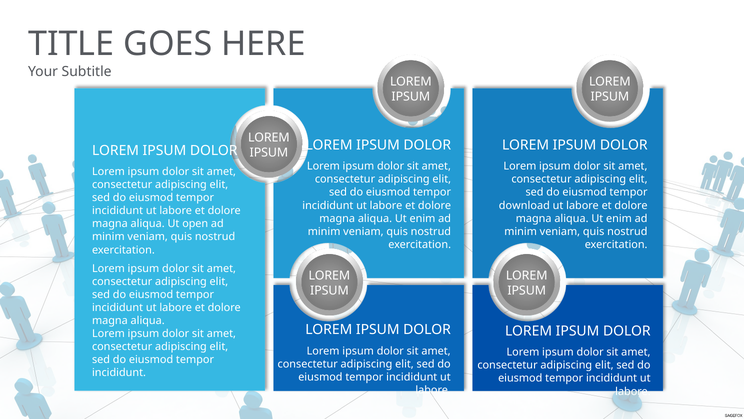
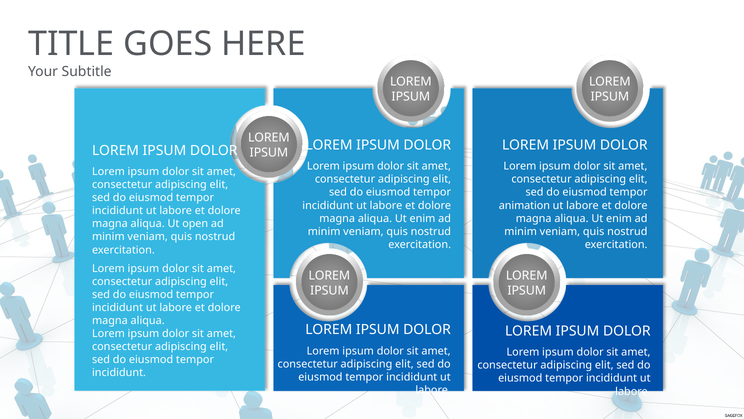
download: download -> animation (524, 205)
